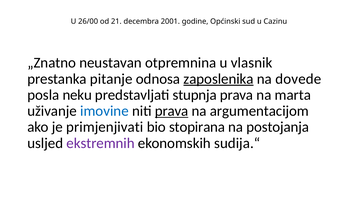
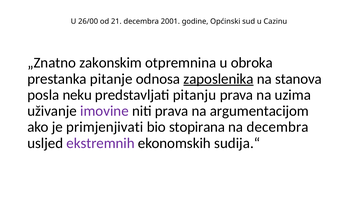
neustavan: neustavan -> zakonskim (111, 63)
vlasnik: vlasnik -> obroka (252, 63)
dovede: dovede -> stanova (298, 79)
stupnja: stupnja -> pitanju (195, 95)
marta: marta -> uzima (293, 95)
imovine colour: blue -> purple (104, 111)
prava underline: present -> none (172, 111)
na postojanja: postojanja -> decembra (278, 127)
